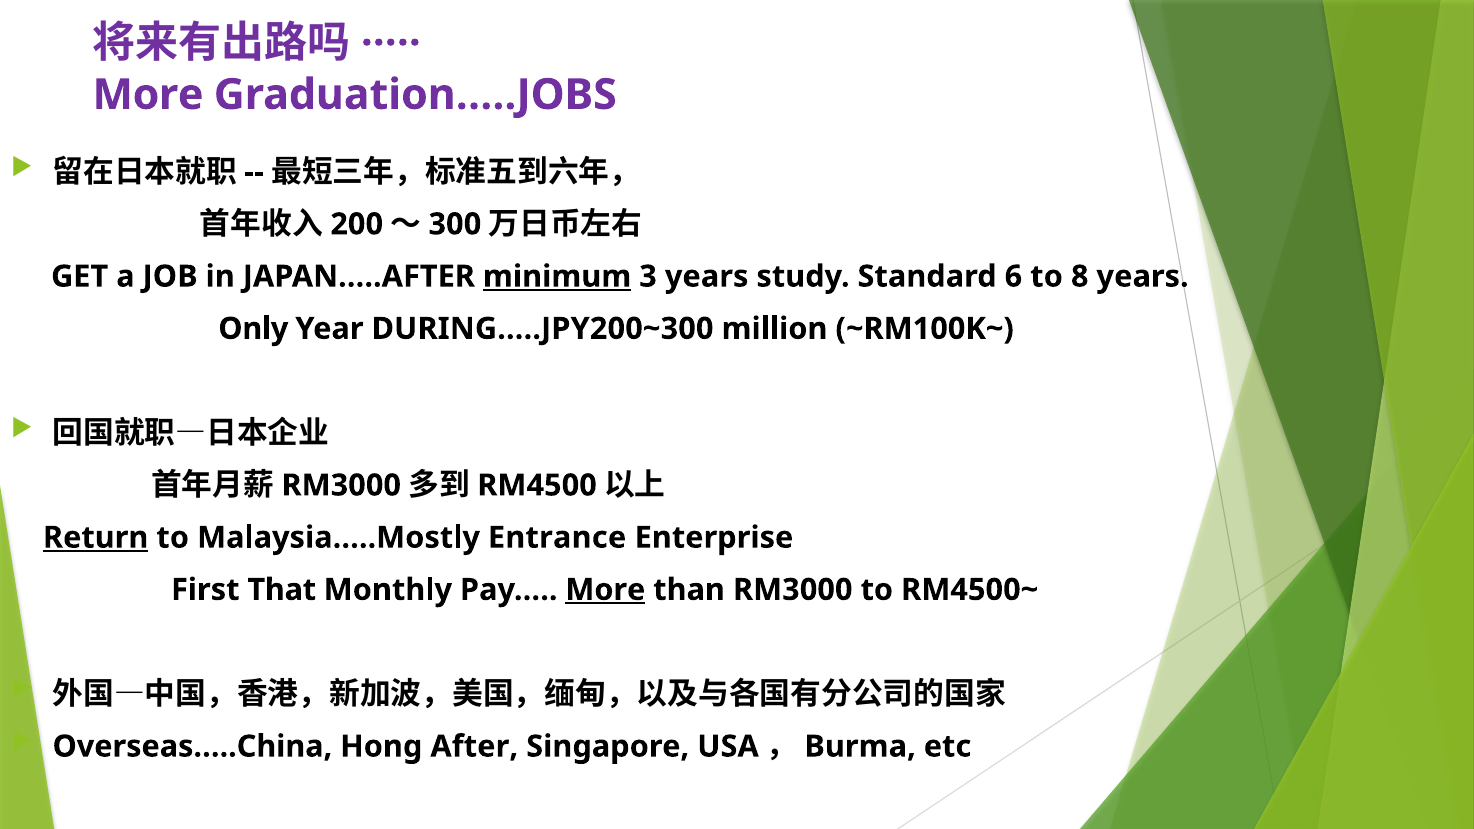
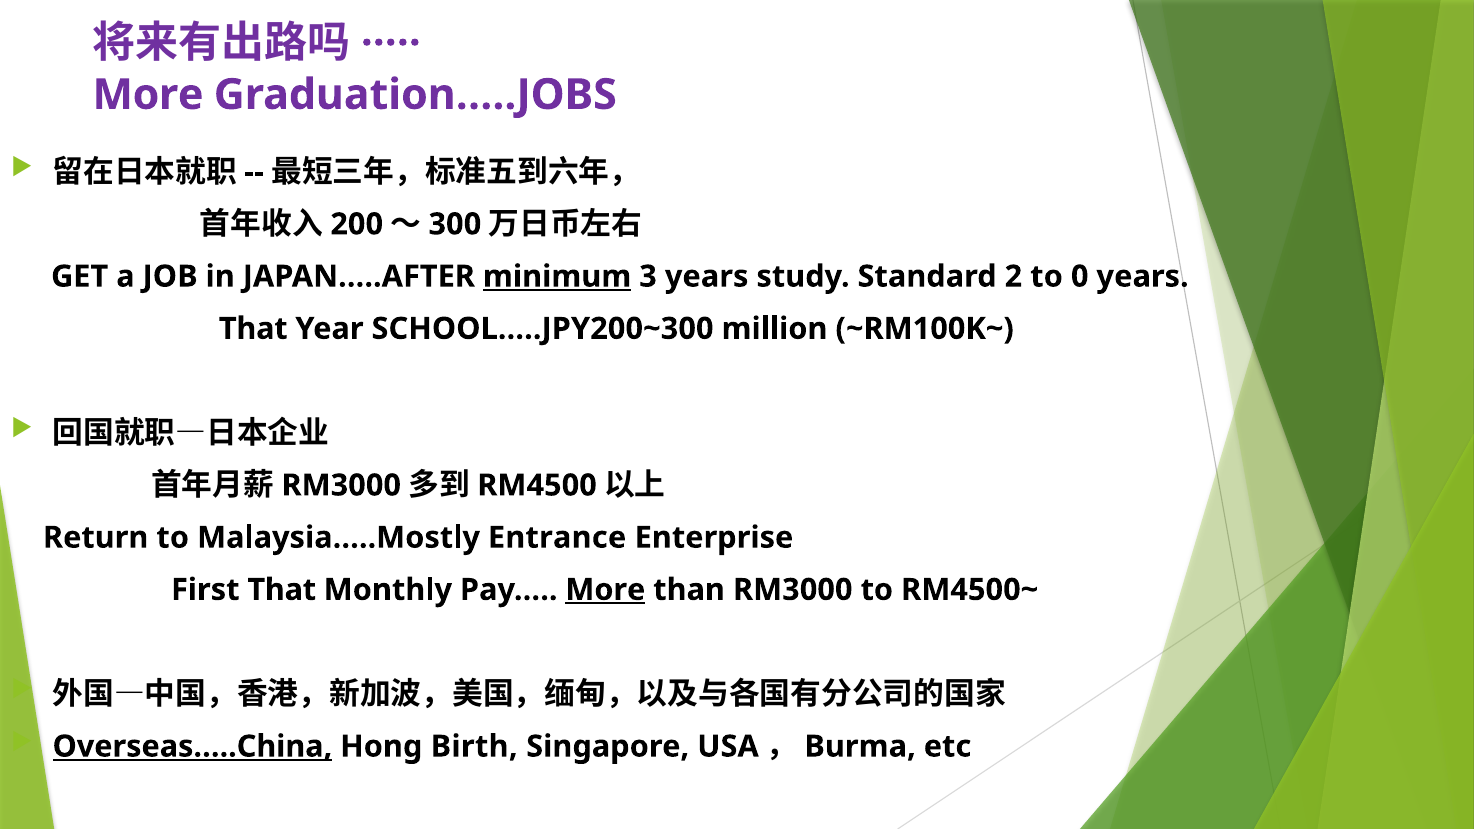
6: 6 -> 2 (1013, 277)
8: 8 -> 0 (1080, 277)
Only: Only -> That (253, 329)
DURING…..JPY200~300: DURING…..JPY200~300 -> SCHOOL…..JPY200~300 (543, 329)
Return underline: present -> none (96, 538)
Overseas…..China underline: none -> present (192, 747)
After: After -> Birth (474, 747)
